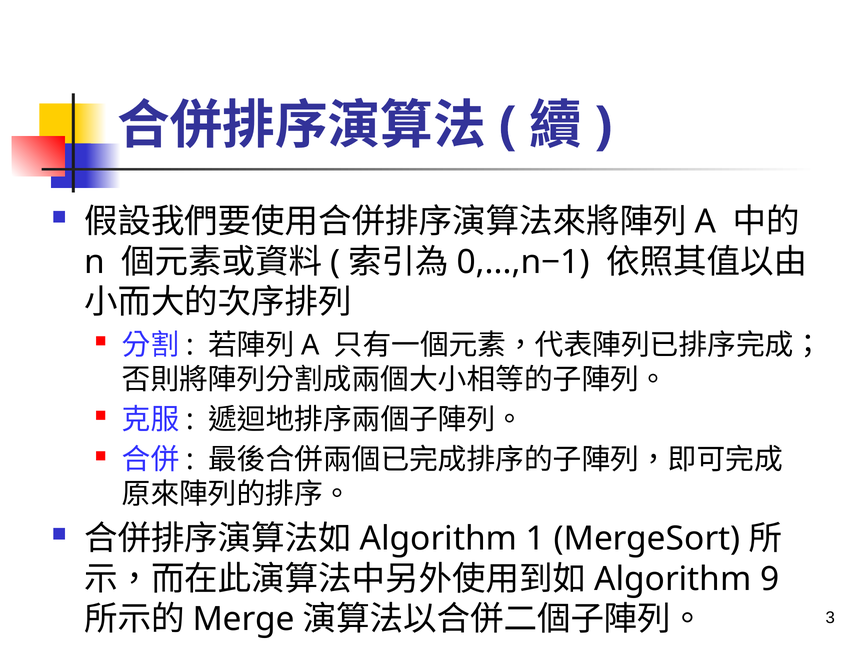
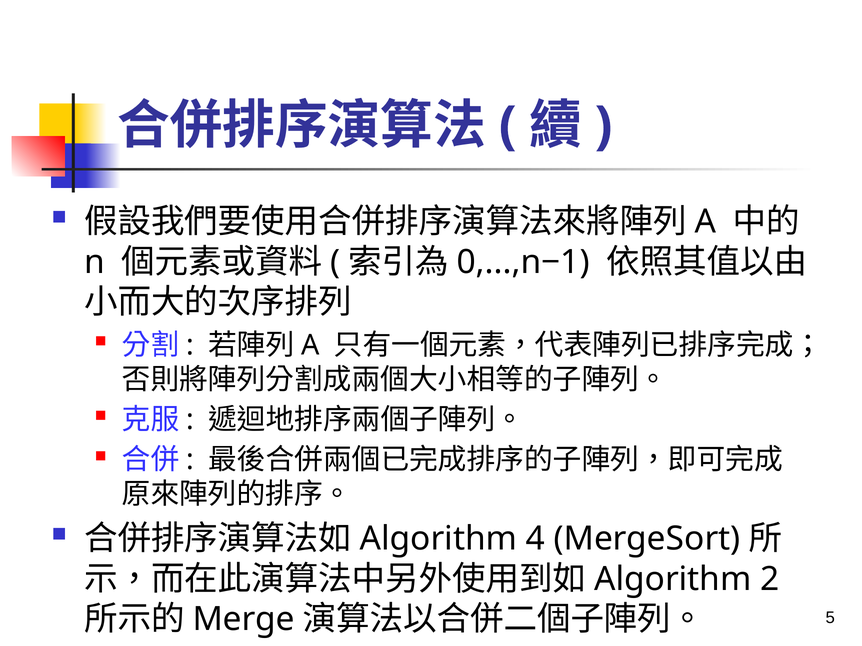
1: 1 -> 4 (535, 539)
9: 9 -> 2 (770, 579)
3: 3 -> 5 (830, 618)
